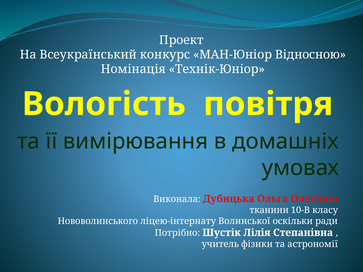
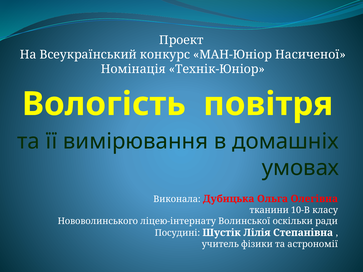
Відносною: Відносною -> Насиченої (310, 55)
Потрібно: Потрібно -> Посудині (177, 233)
